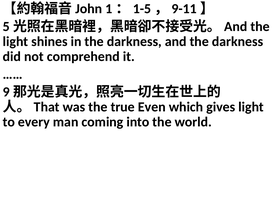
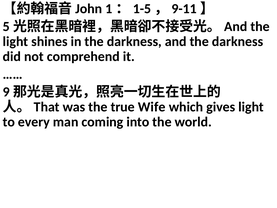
Even: Even -> Wife (152, 107)
